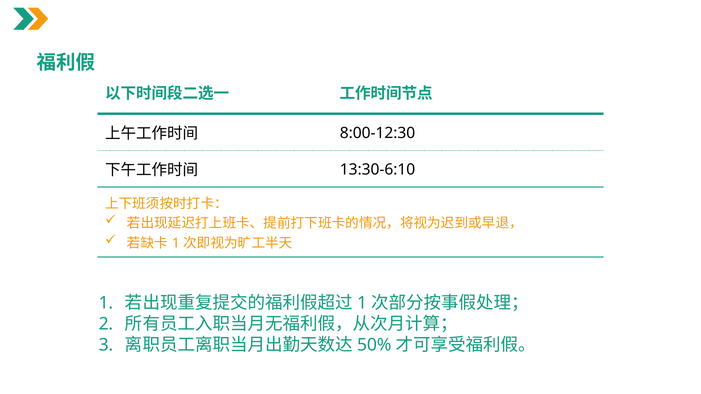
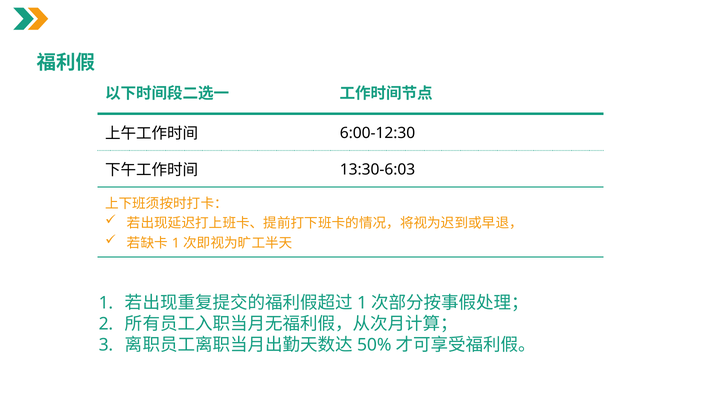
8:00-12:30: 8:00-12:30 -> 6:00-12:30 (377, 133)
13:30-6:10: 13:30-6:10 -> 13:30-6:03 (378, 170)
